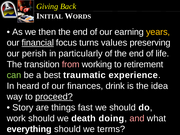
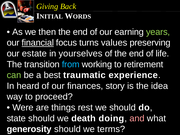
years colour: yellow -> light green (158, 32)
perish: perish -> estate (34, 54)
particularly: particularly -> yourselves (81, 54)
from colour: pink -> light blue (71, 64)
drink: drink -> story (115, 86)
proceed underline: present -> none (54, 97)
Story: Story -> Were (23, 108)
fast: fast -> rest (85, 108)
work: work -> state (16, 118)
everything: everything -> generosity (29, 129)
